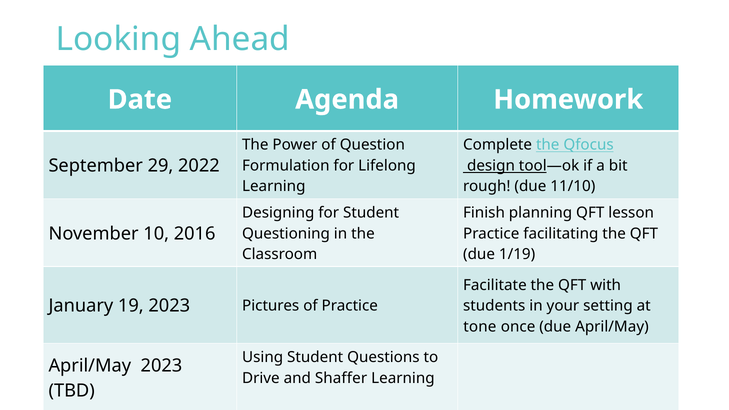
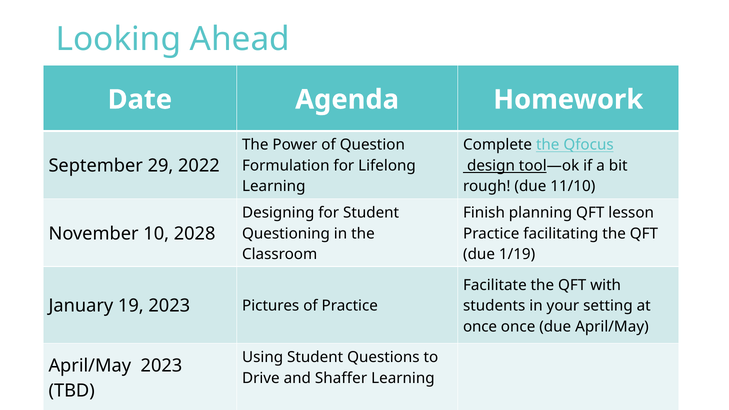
2016: 2016 -> 2028 (195, 234)
tone: tone -> once (480, 327)
